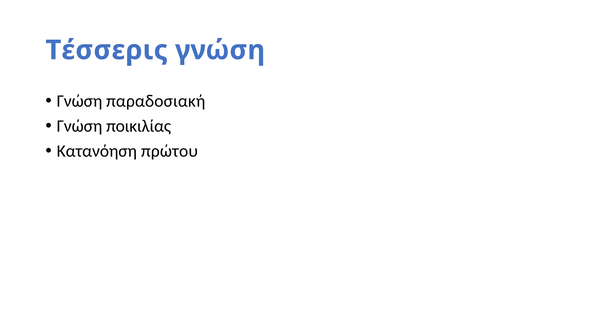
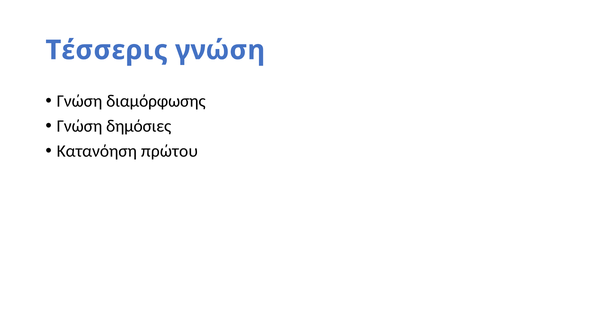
παραδοσιακή: παραδοσιακή -> διαμόρφωσης (156, 101)
ποικιλίας: ποικιλίας -> δημόσιες (139, 126)
